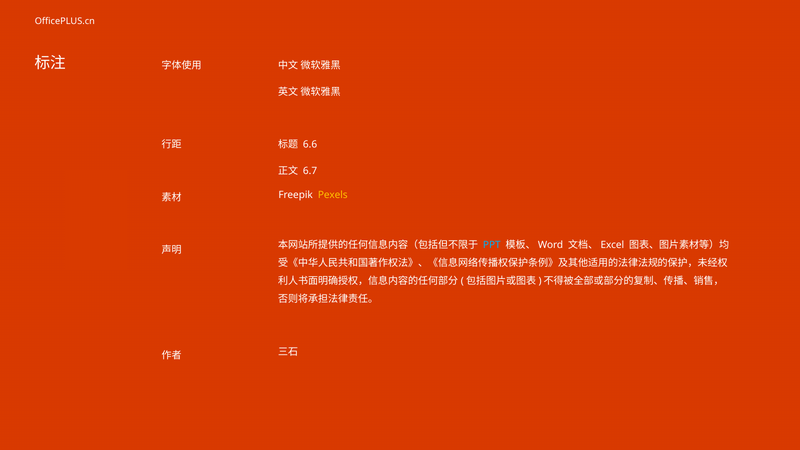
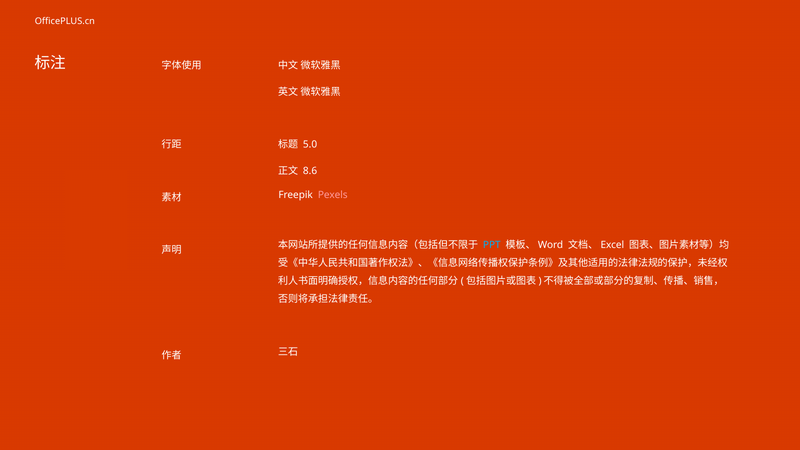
6.6: 6.6 -> 5.0 (310, 145)
6.7: 6.7 -> 8.6 (310, 171)
Pexels colour: yellow -> pink (333, 195)
